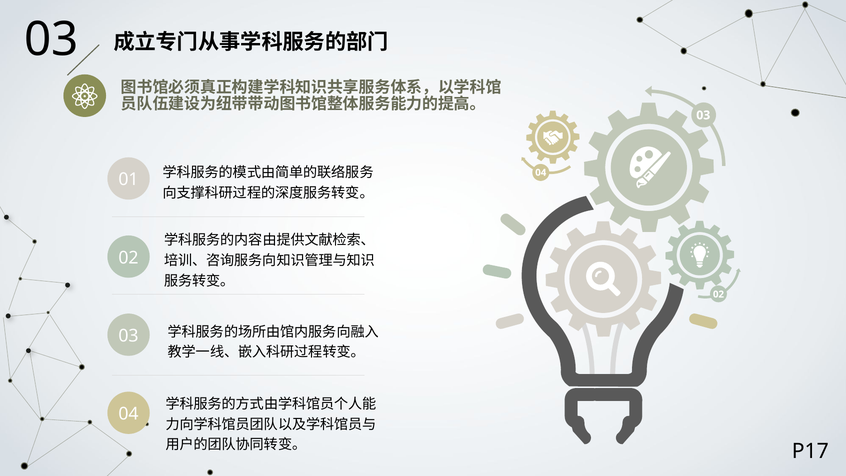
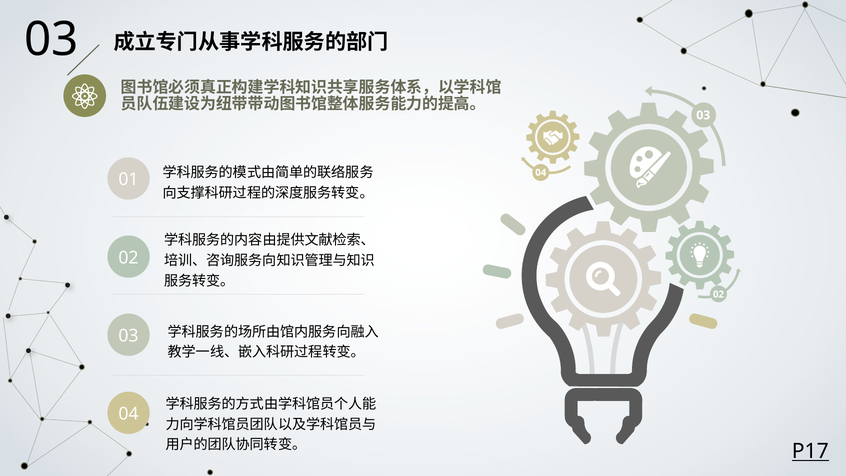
P17 underline: none -> present (810, 451)
